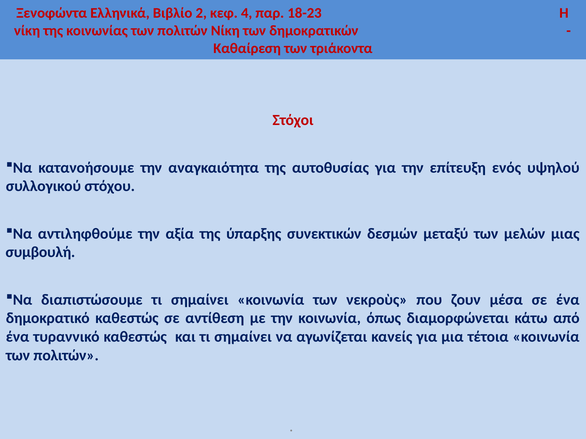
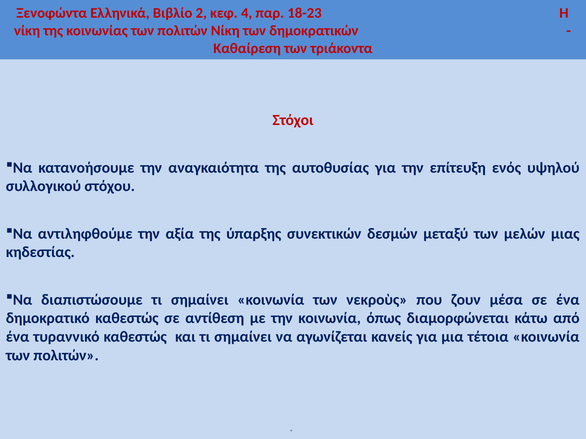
συμβουλή: συμβουλή -> κηδεστίας (40, 252)
